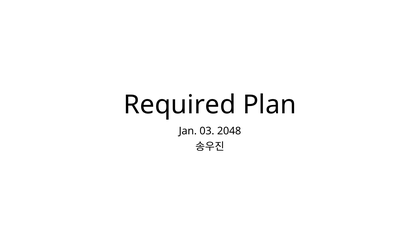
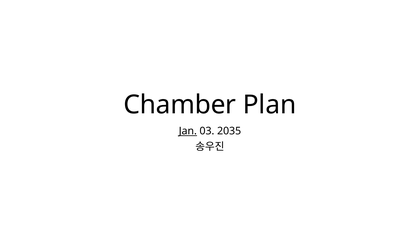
Required: Required -> Chamber (180, 105)
Jan underline: none -> present (188, 131)
2048: 2048 -> 2035 (229, 131)
